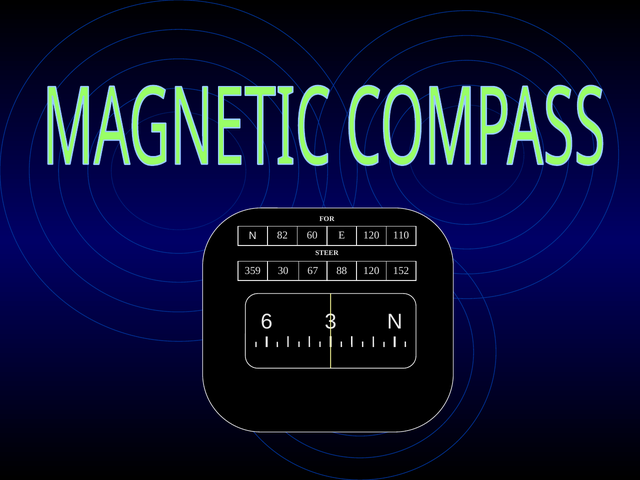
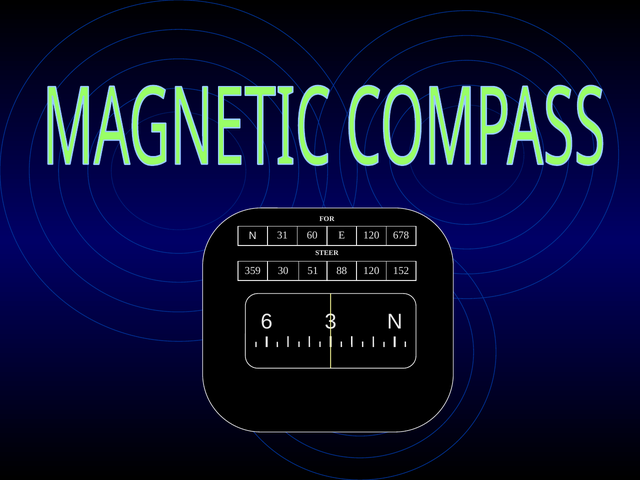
82: 82 -> 31 (282, 235)
110: 110 -> 678 (401, 235)
67: 67 -> 51 (313, 271)
